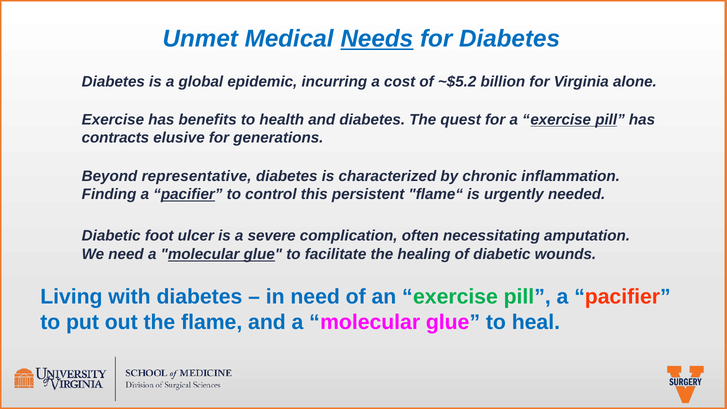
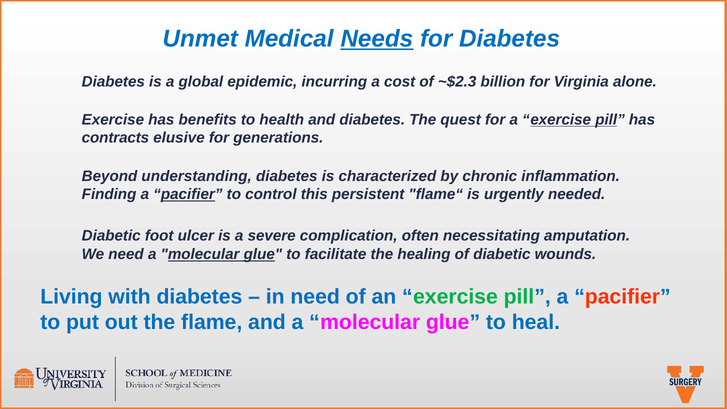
~$5.2: ~$5.2 -> ~$2.3 (457, 82)
representative: representative -> understanding (197, 176)
